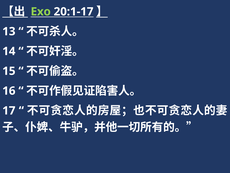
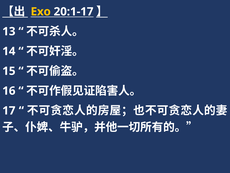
Exo colour: light green -> yellow (41, 12)
